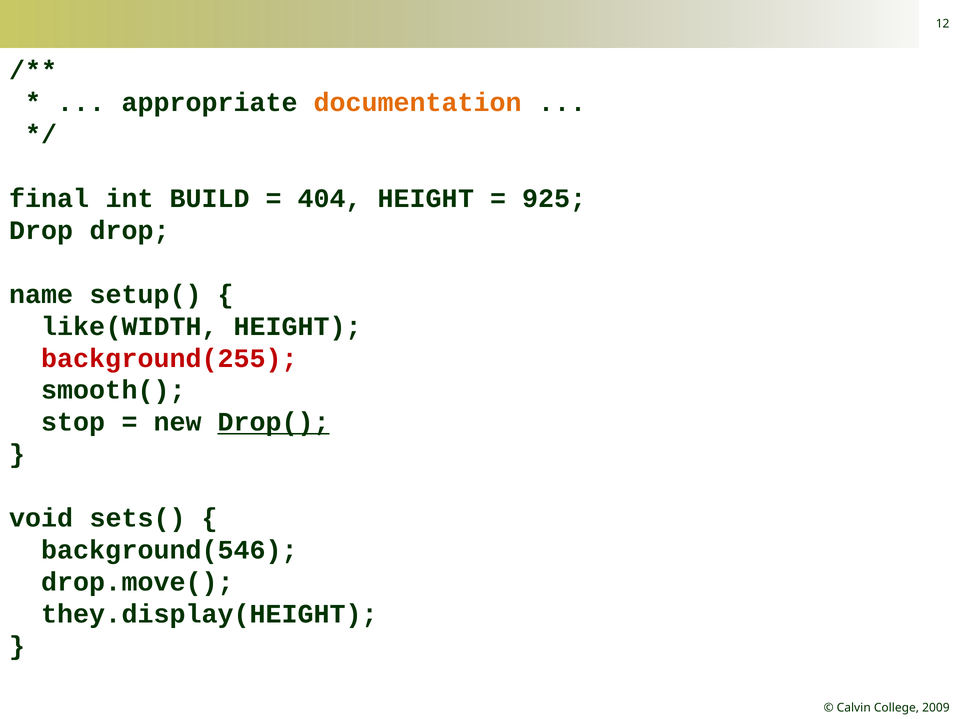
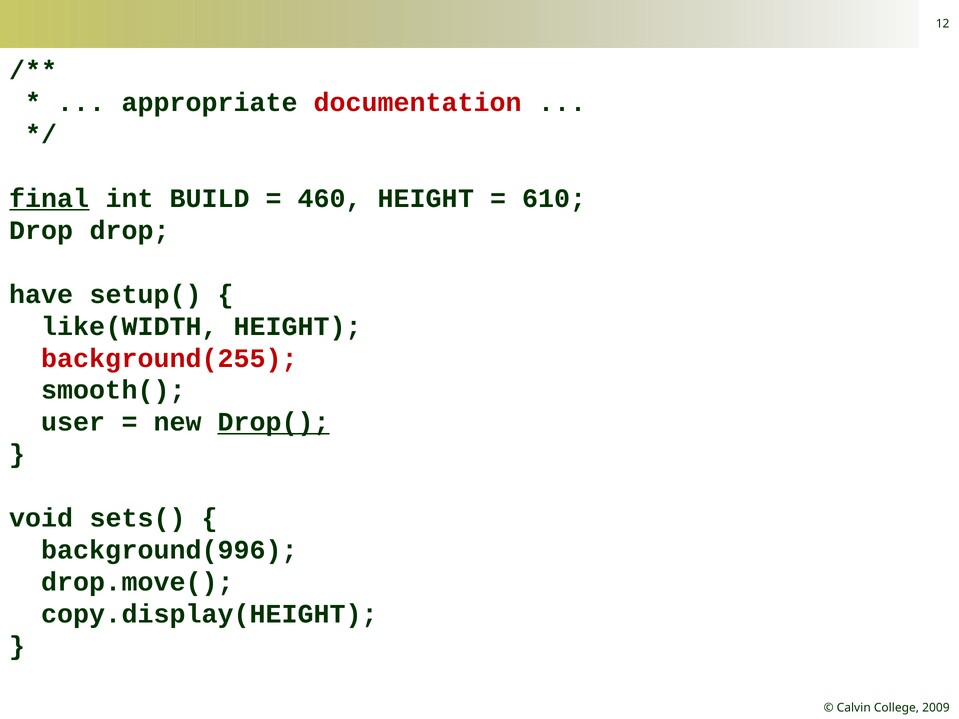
documentation colour: orange -> red (418, 103)
final underline: none -> present (49, 198)
404: 404 -> 460 (330, 198)
925: 925 -> 610 (554, 198)
name: name -> have (41, 294)
stop: stop -> user (73, 422)
background(546: background(546 -> background(996 (170, 550)
they.display(HEIGHT: they.display(HEIGHT -> copy.display(HEIGHT (210, 614)
